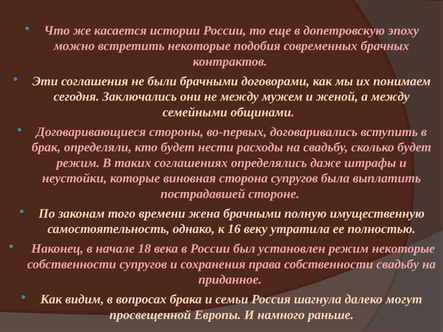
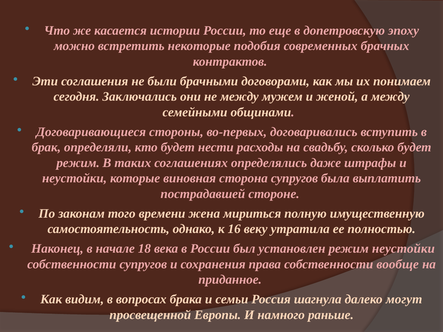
жена брачными: брачными -> мириться (252, 214)
режим некоторые: некоторые -> неустойки (403, 249)
собственности свадьбу: свадьбу -> вообще (398, 264)
